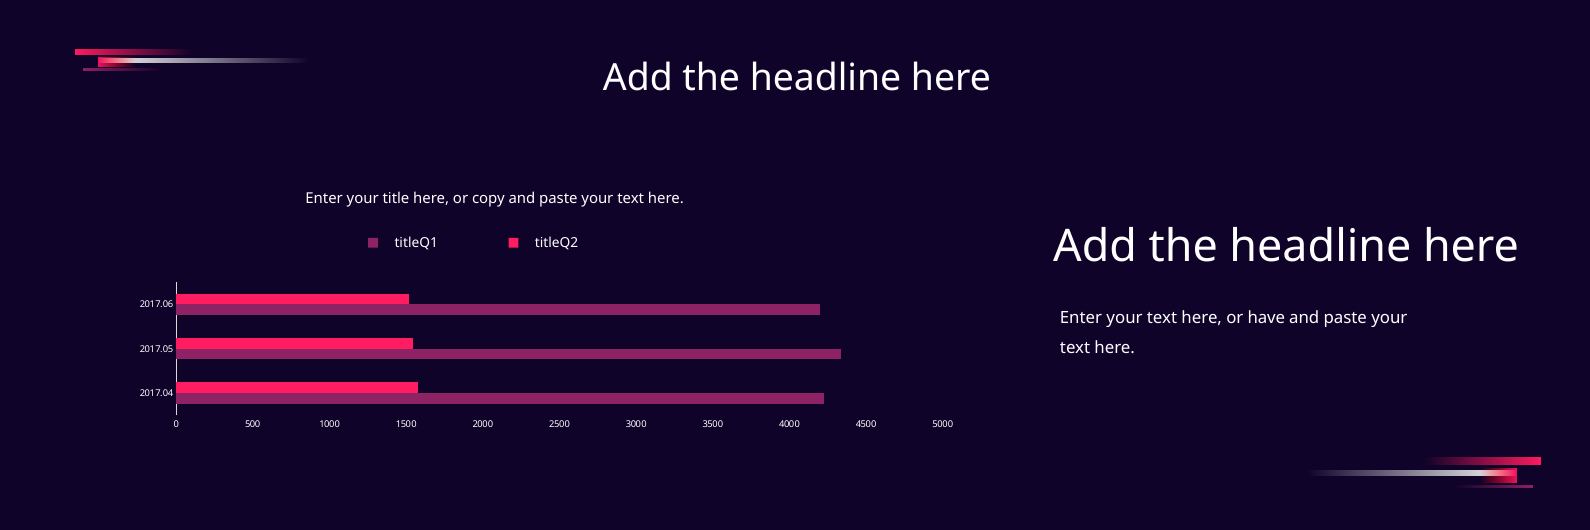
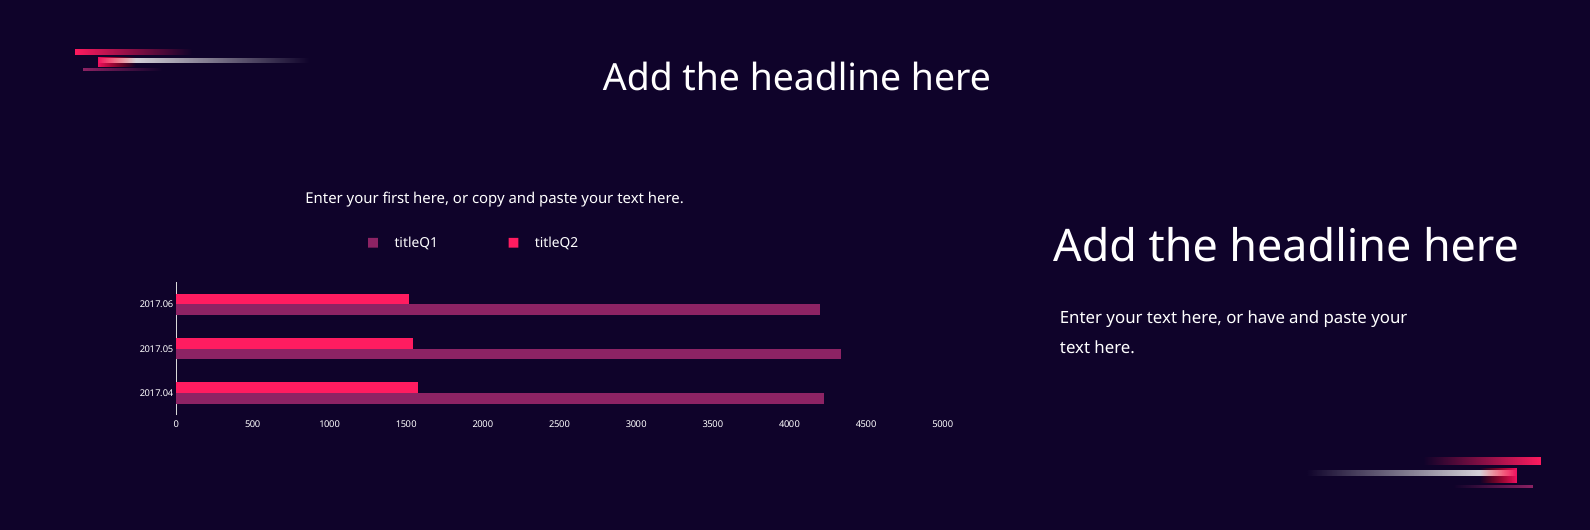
title: title -> first (396, 198)
